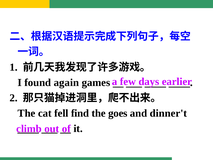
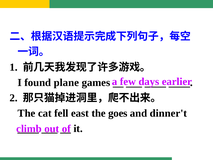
again: again -> plane (66, 82)
find: find -> east (80, 113)
